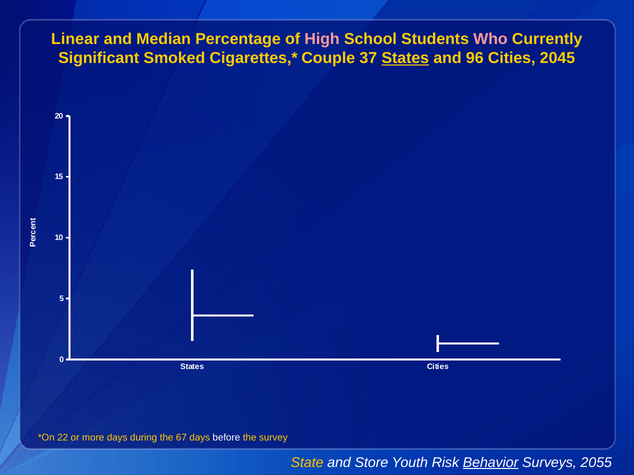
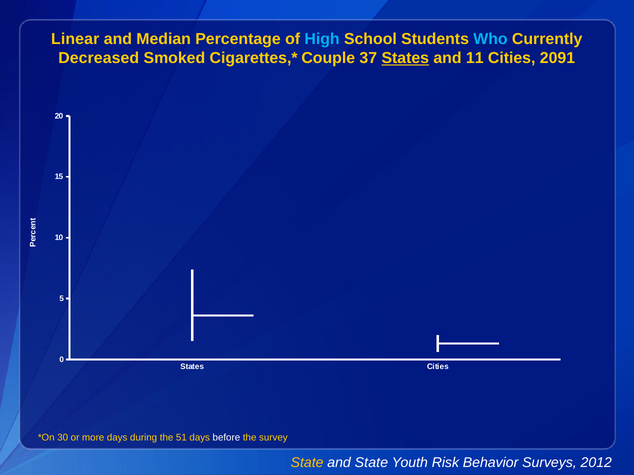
High colour: pink -> light blue (322, 39)
Who colour: pink -> light blue (490, 39)
Significant: Significant -> Decreased (99, 58)
96: 96 -> 11 (475, 58)
2045: 2045 -> 2091 (557, 58)
22: 22 -> 30 (63, 438)
67: 67 -> 51 (181, 438)
and Store: Store -> State (371, 463)
Behavior underline: present -> none (491, 463)
2055: 2055 -> 2012 (596, 463)
